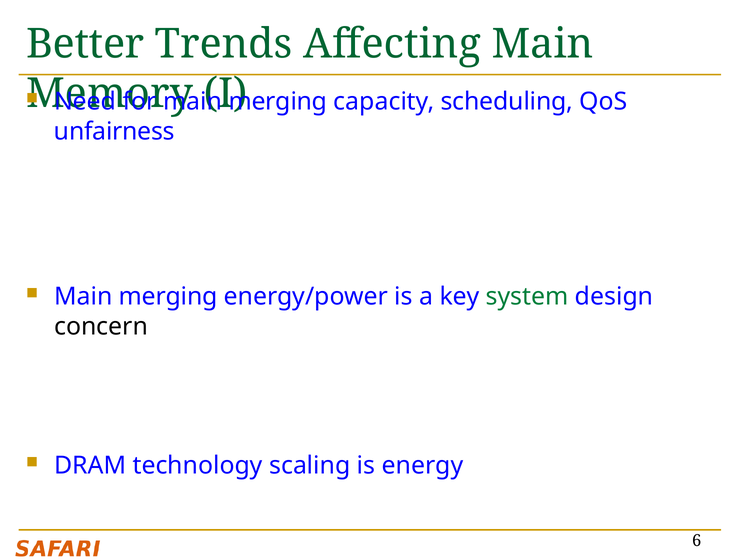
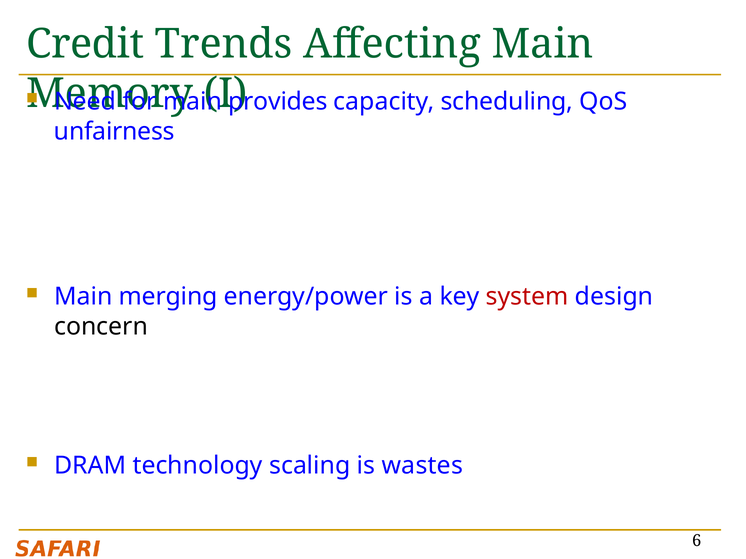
Better: Better -> Credit (85, 44)
merging: merging -> provides (278, 102)
system colour: green -> red (527, 297)
energy: energy -> wastes (422, 466)
